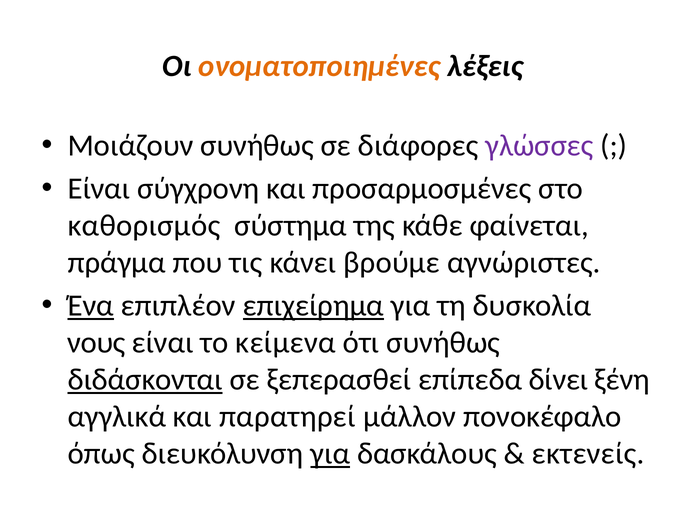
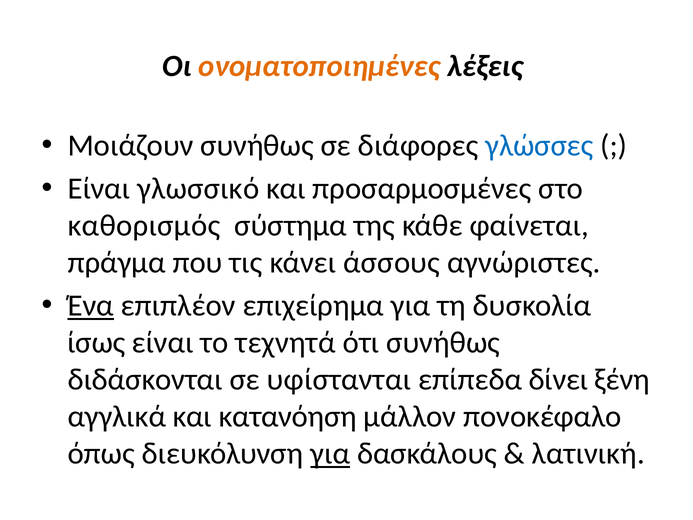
γλώσσες colour: purple -> blue (539, 145)
σύγχρονη: σύγχρονη -> γλωσσικό (198, 189)
βρούμε: βρούμε -> άσσους (392, 262)
επιχείρημα underline: present -> none (313, 306)
νους: νους -> ίσως (96, 343)
κείμενα: κείμενα -> τεχνητά (286, 343)
διδάσκονται underline: present -> none (145, 380)
ξεπερασθεί: ξεπερασθεί -> υφίστανται (339, 380)
παρατηρεί: παρατηρεί -> κατανόηση (288, 416)
εκτενείς: εκτενείς -> λατινική (588, 453)
